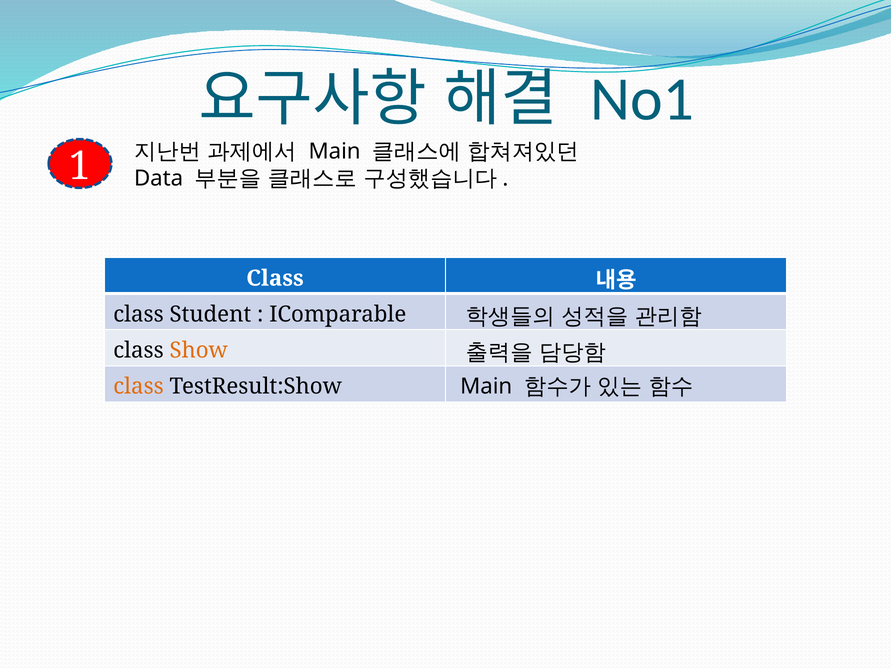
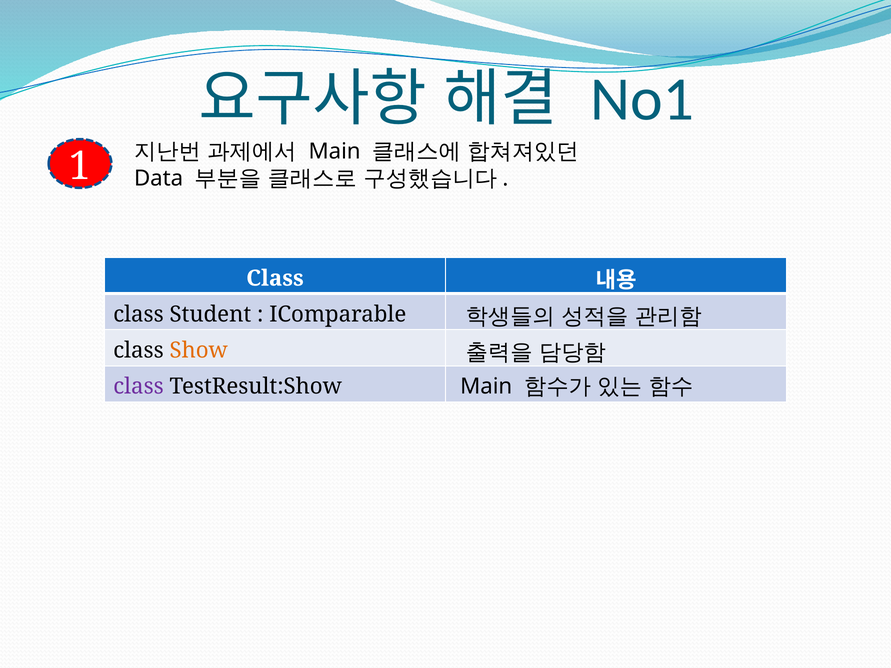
class colour: orange -> purple (139, 387)
